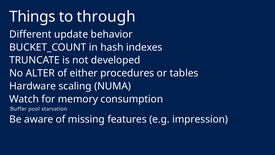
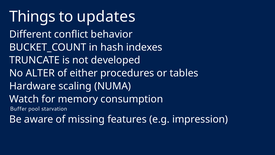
through: through -> updates (106, 17)
update: update -> conflict (71, 34)
